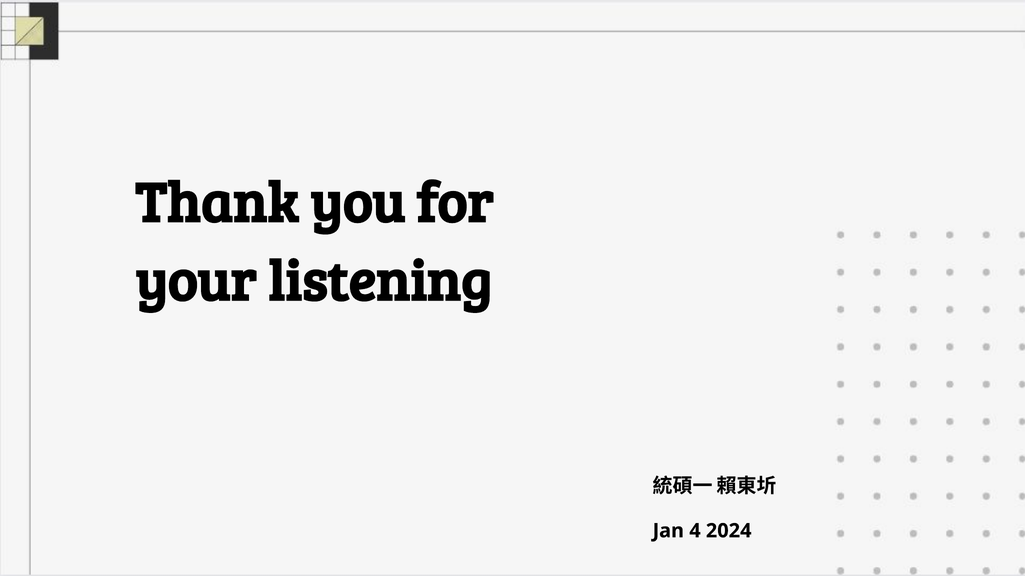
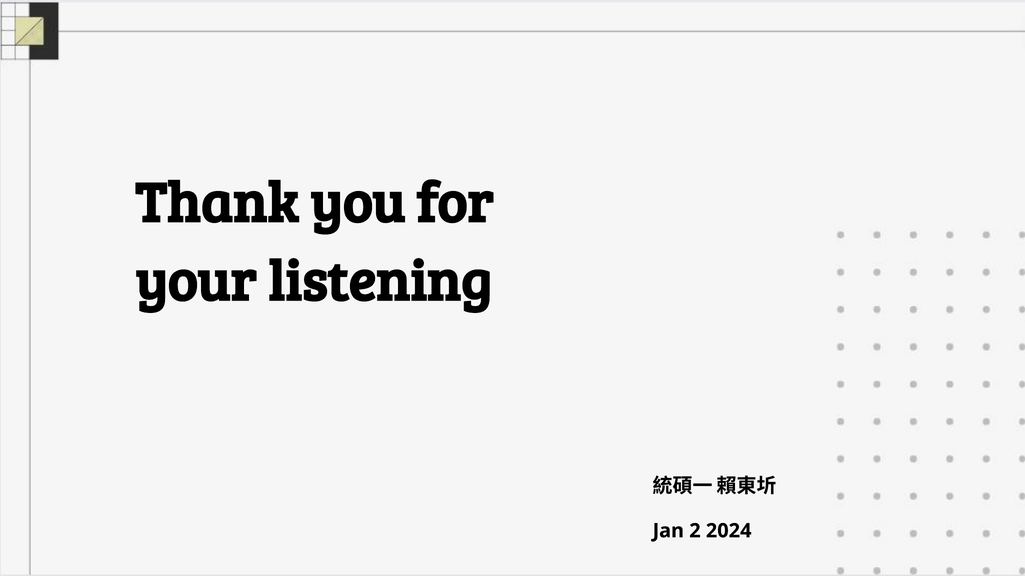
4: 4 -> 2 (695, 531)
